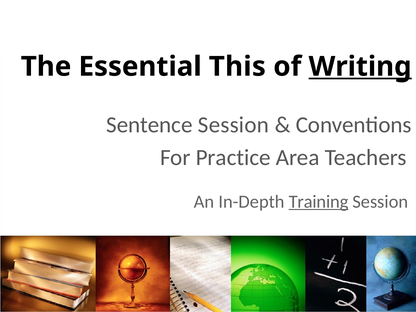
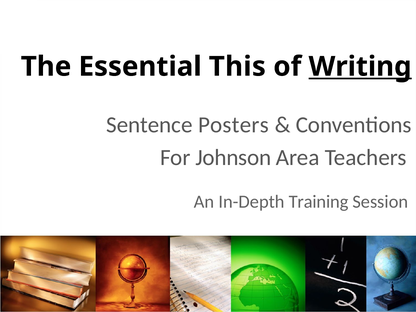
Sentence Session: Session -> Posters (233, 125)
Practice: Practice -> Johnson (233, 157)
Training underline: present -> none (319, 202)
